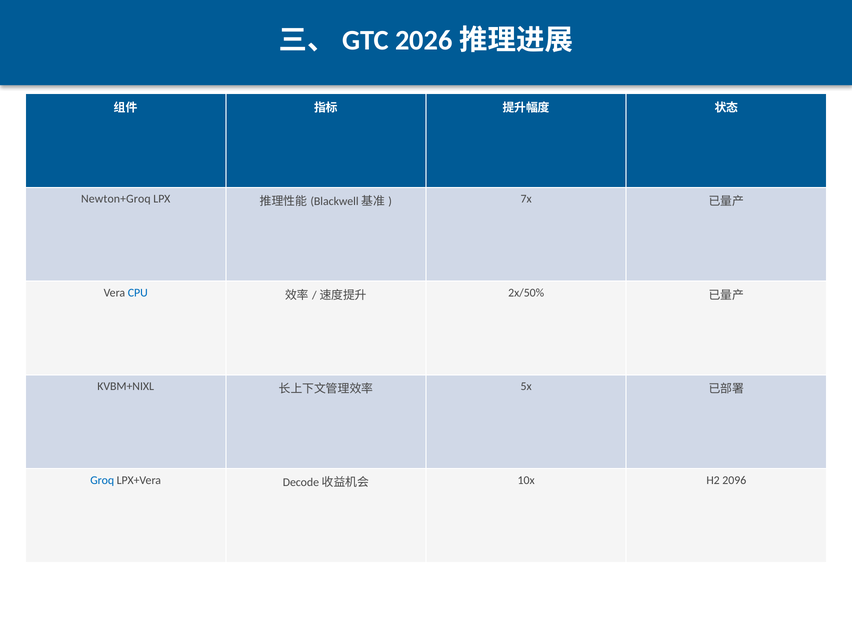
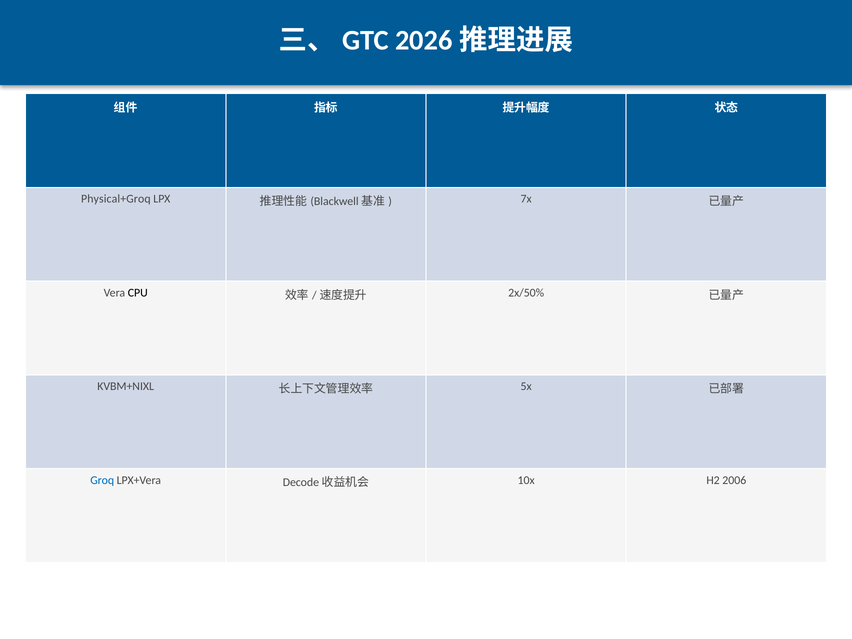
Newton+Groq: Newton+Groq -> Physical+Groq (116, 199)
CPU colour: blue -> black (138, 293)
2096: 2096 -> 2006 (734, 480)
